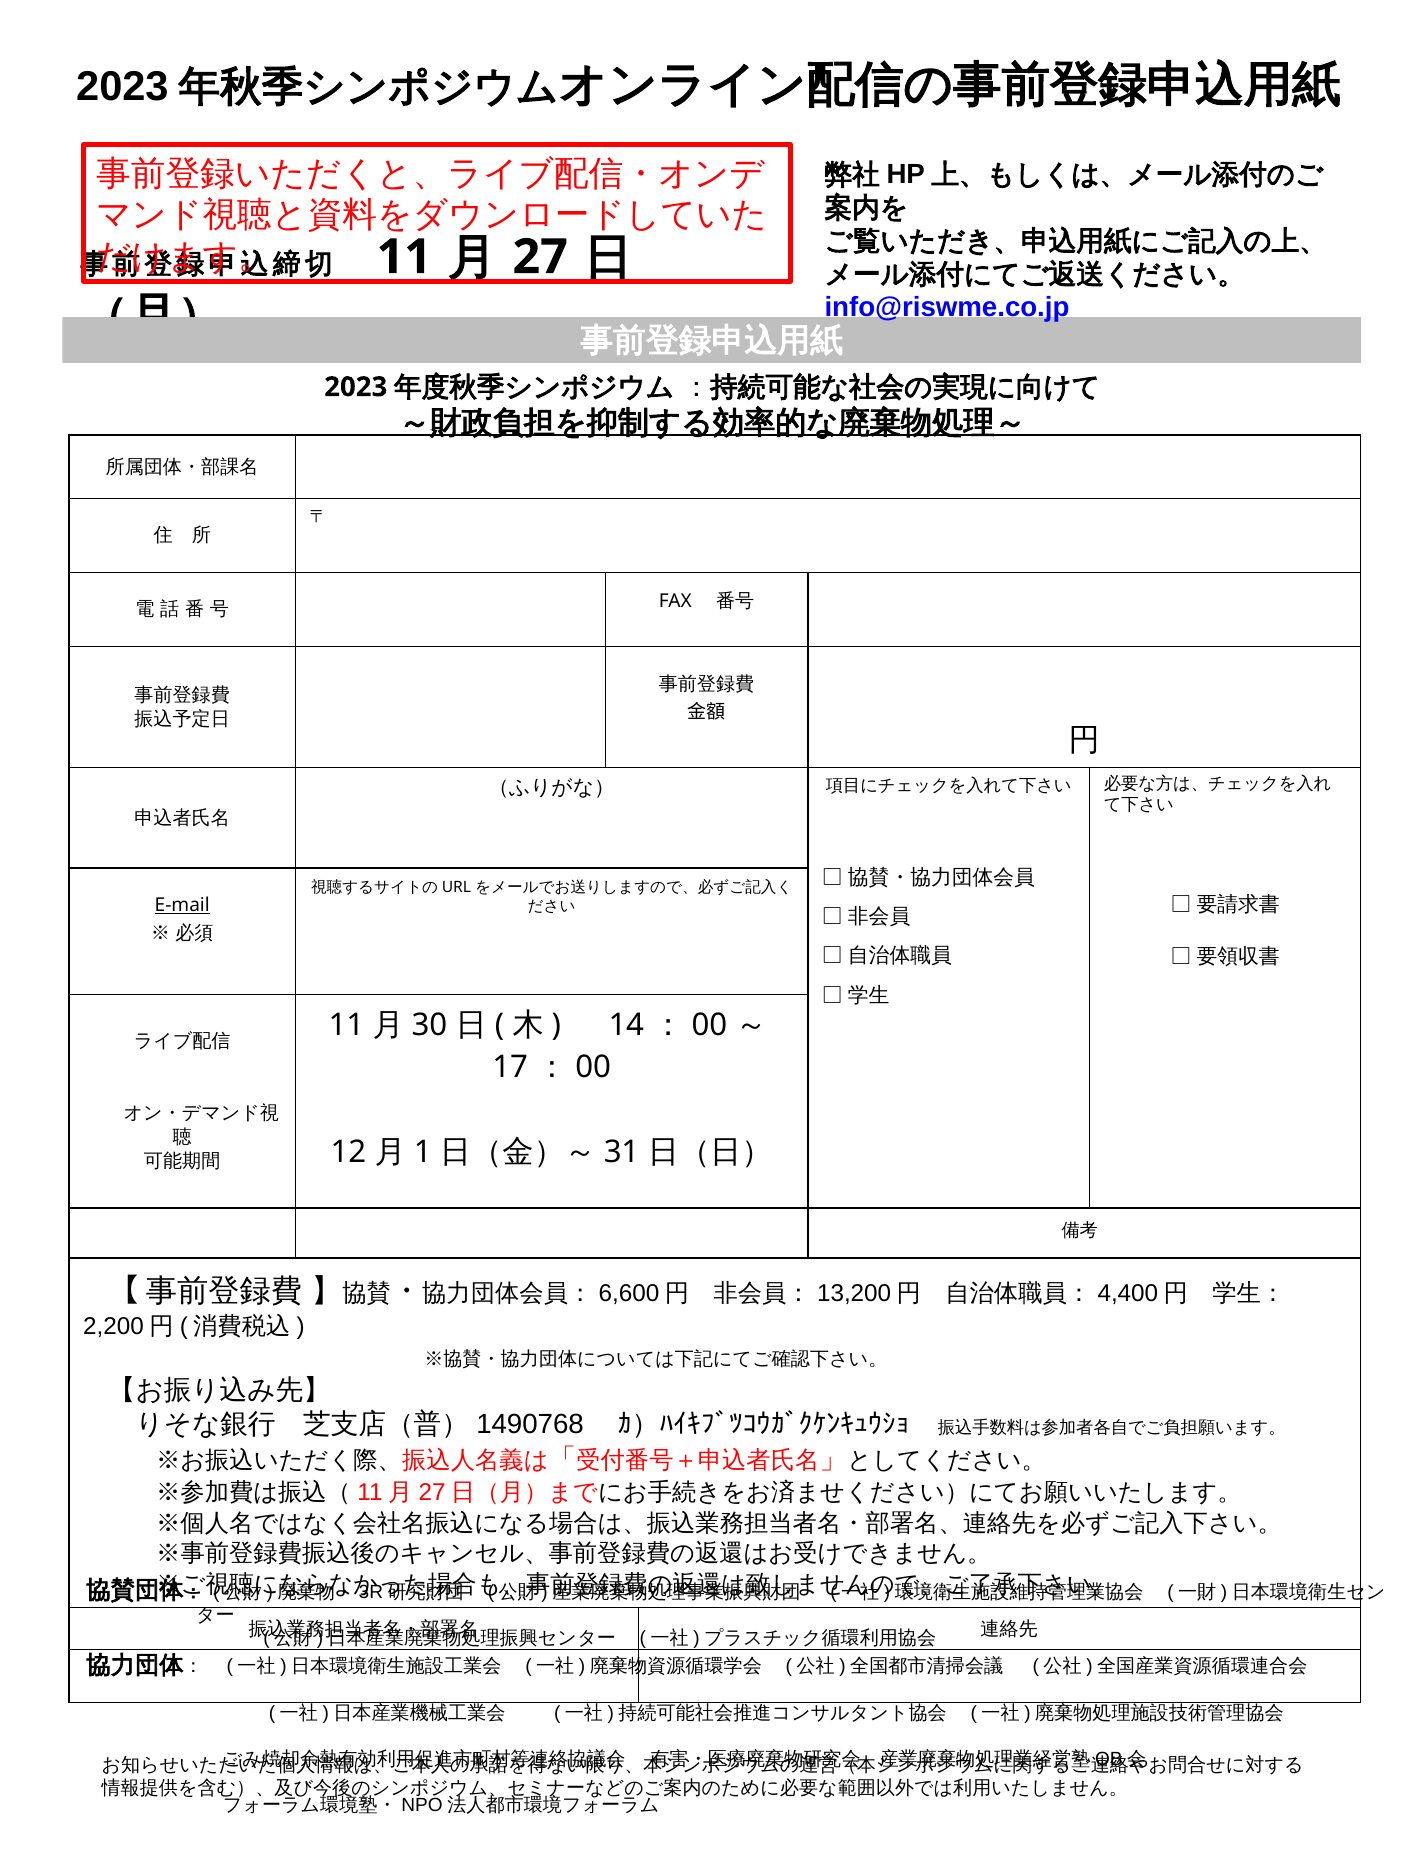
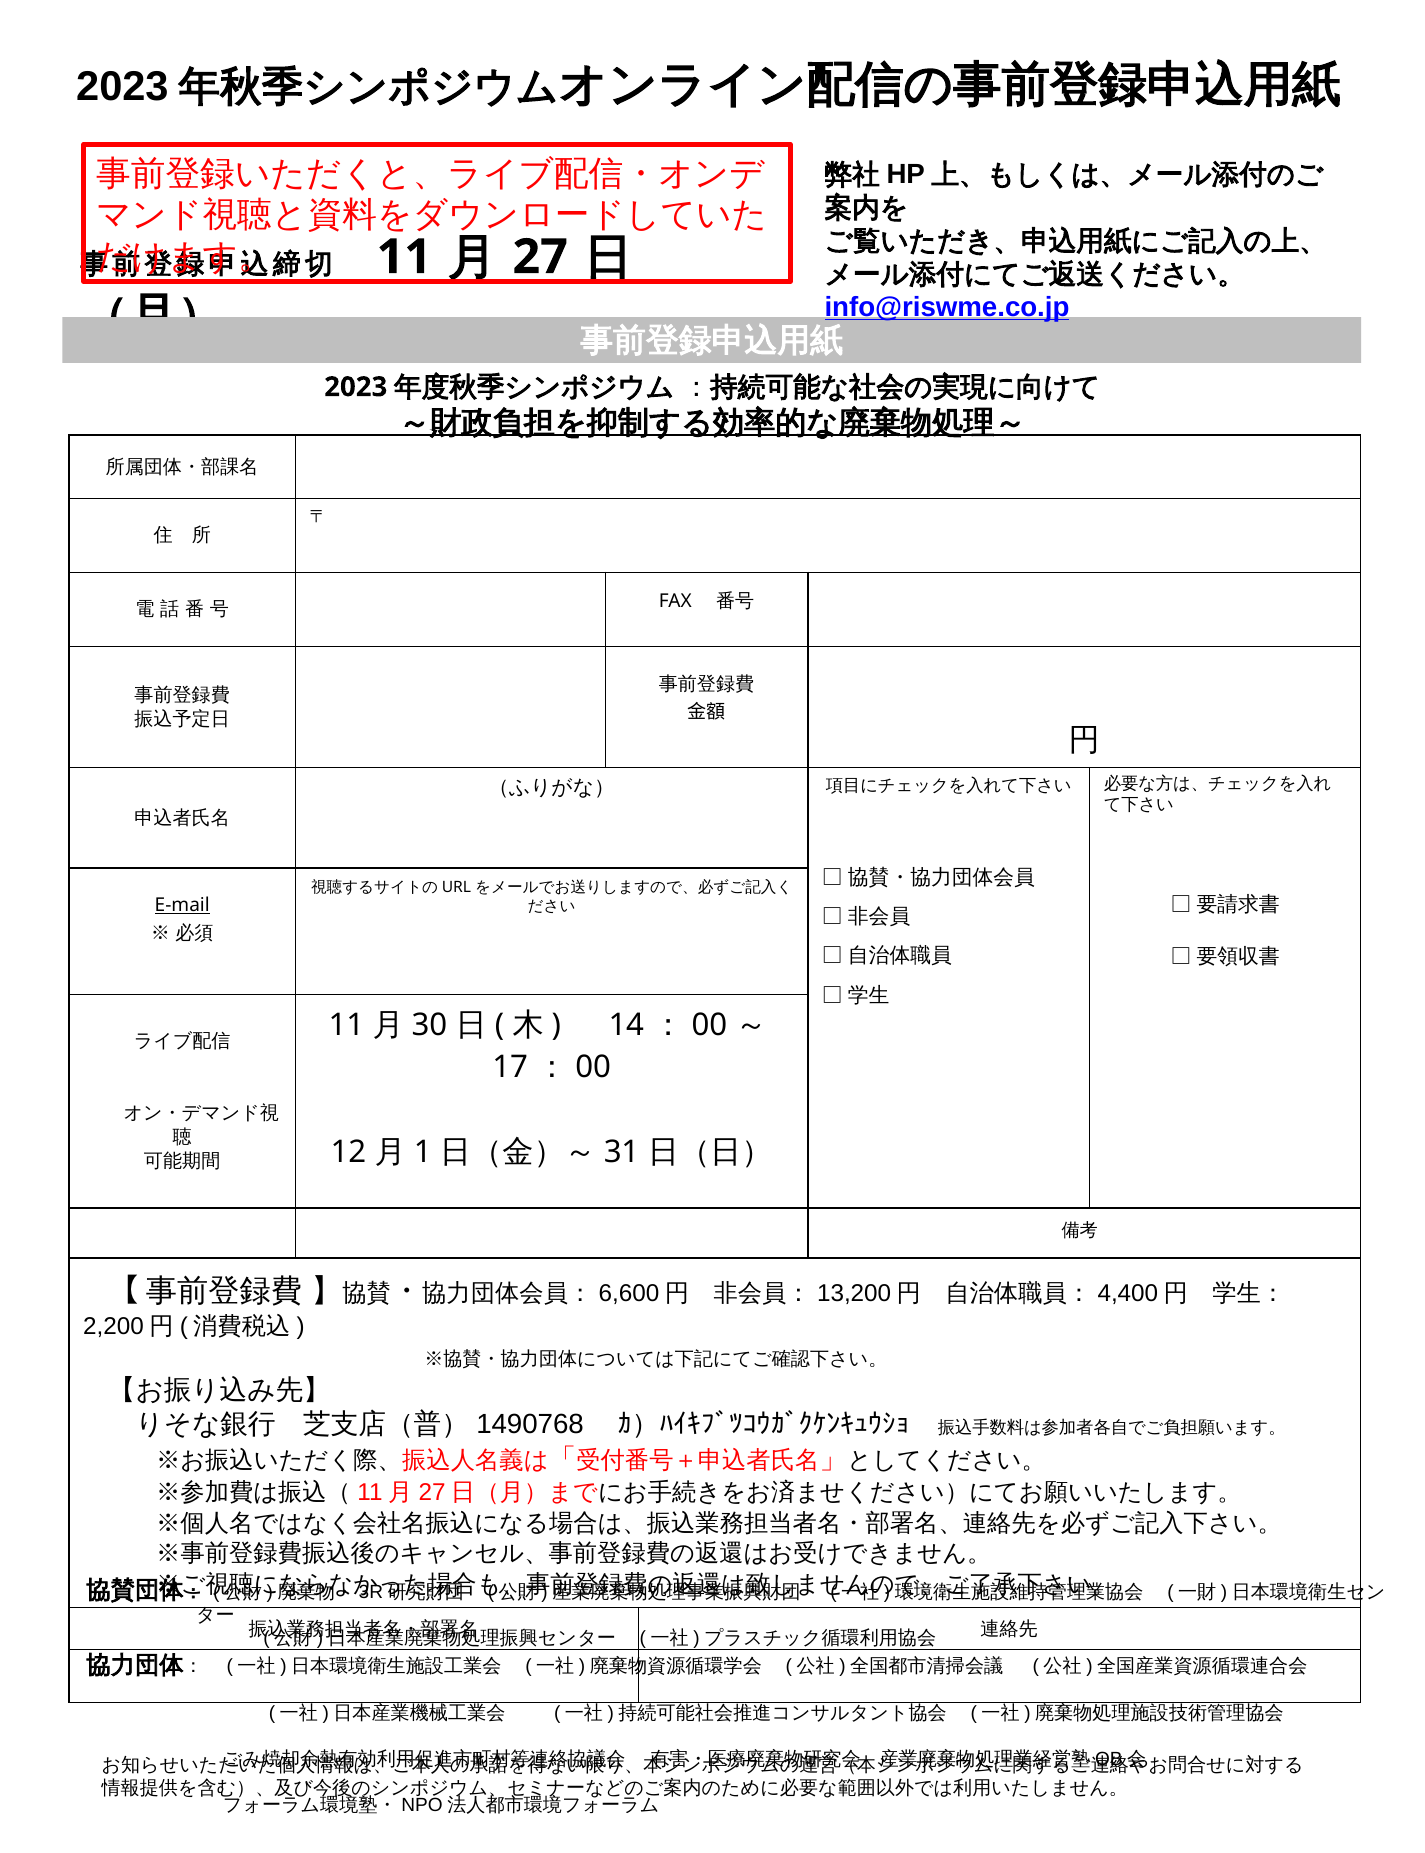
info@riswme.co.jp underline: none -> present (947, 307)
